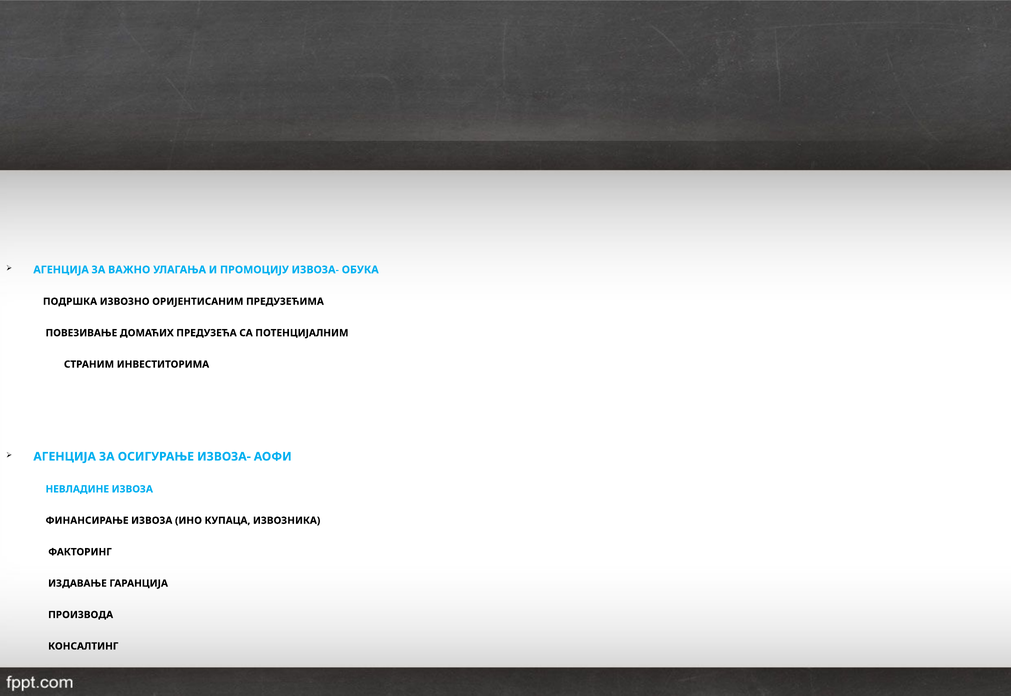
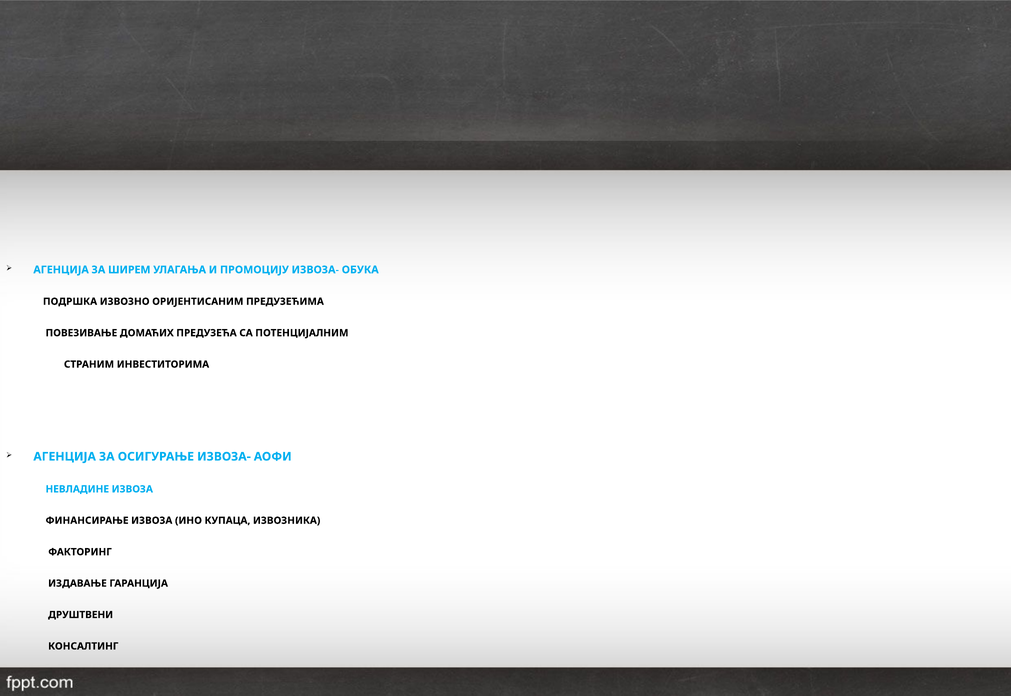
ВАЖНО: ВАЖНО -> ШИРЕМ (129, 270)
ПРОИЗВОДА: ПРОИЗВОДА -> ДРУШТВЕНИ (81, 615)
